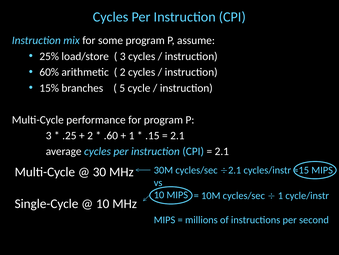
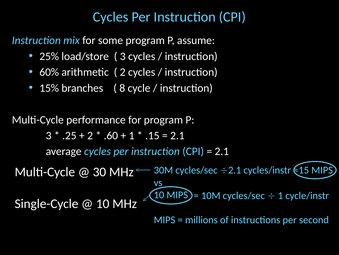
5: 5 -> 8 (122, 88)
